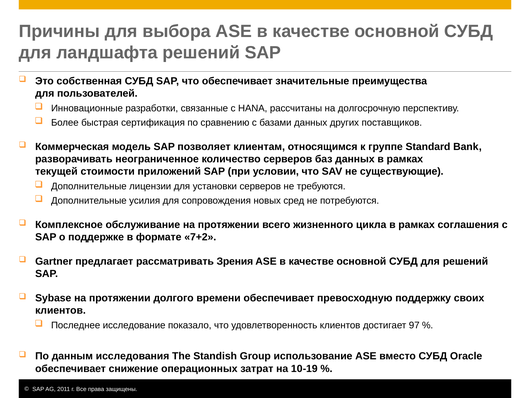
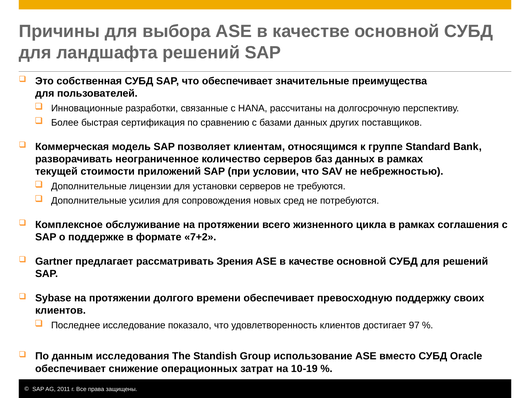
существующие: существующие -> небрежностью (402, 171)
